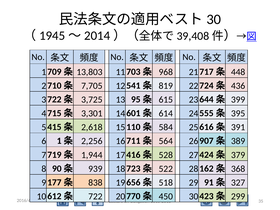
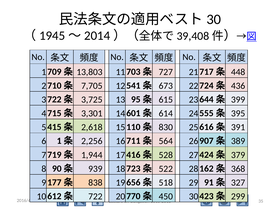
968: 968 -> 727 (166, 72)
819: 819 -> 673 (166, 86)
584: 584 -> 830 (166, 127)
